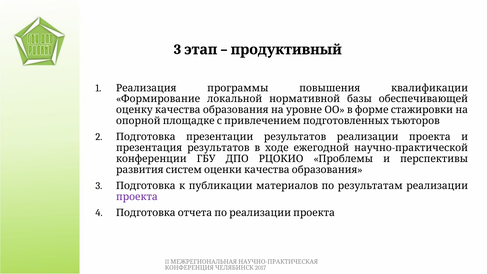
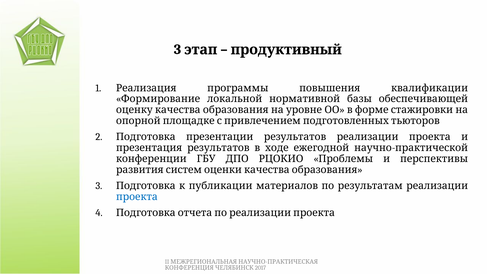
проекта colour: purple -> blue (137, 197)
